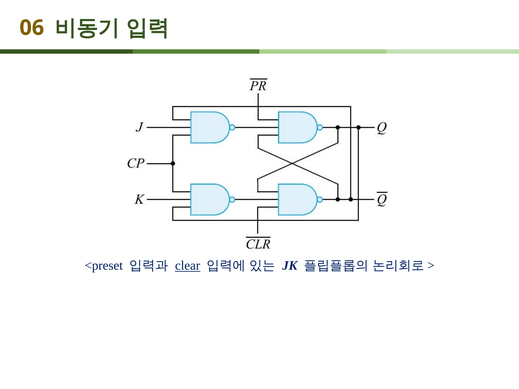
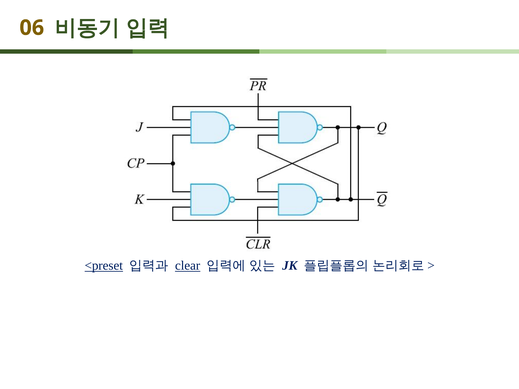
<preset underline: none -> present (104, 266)
